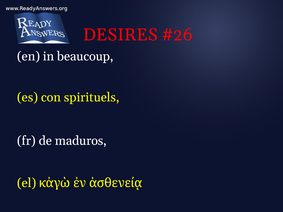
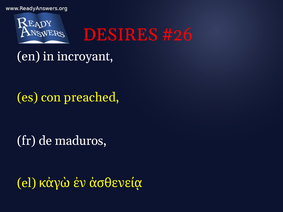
beaucoup: beaucoup -> incroyant (85, 56)
spirituels: spirituels -> preached (92, 97)
